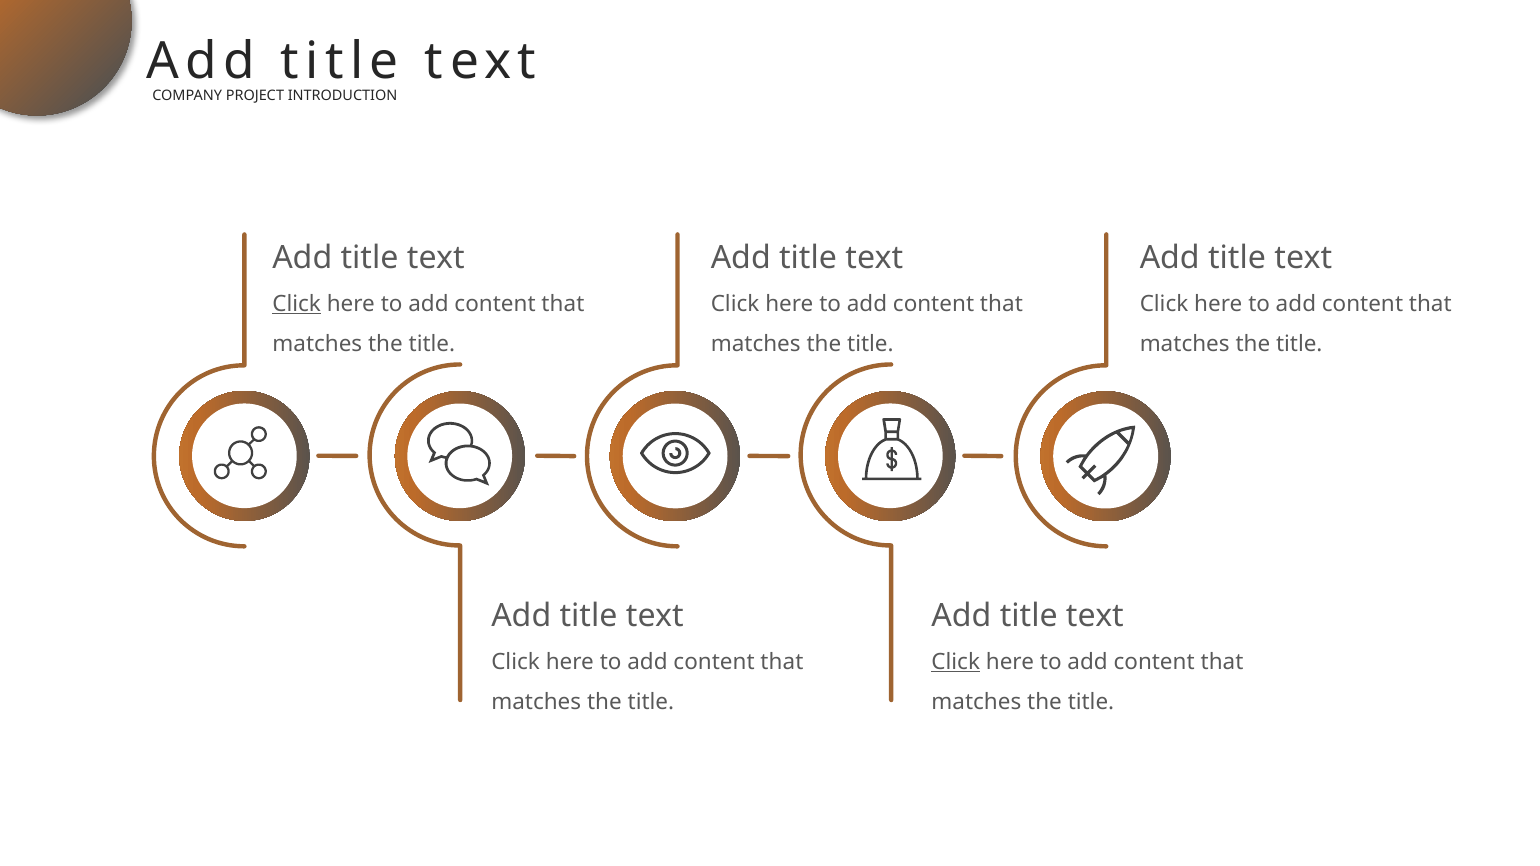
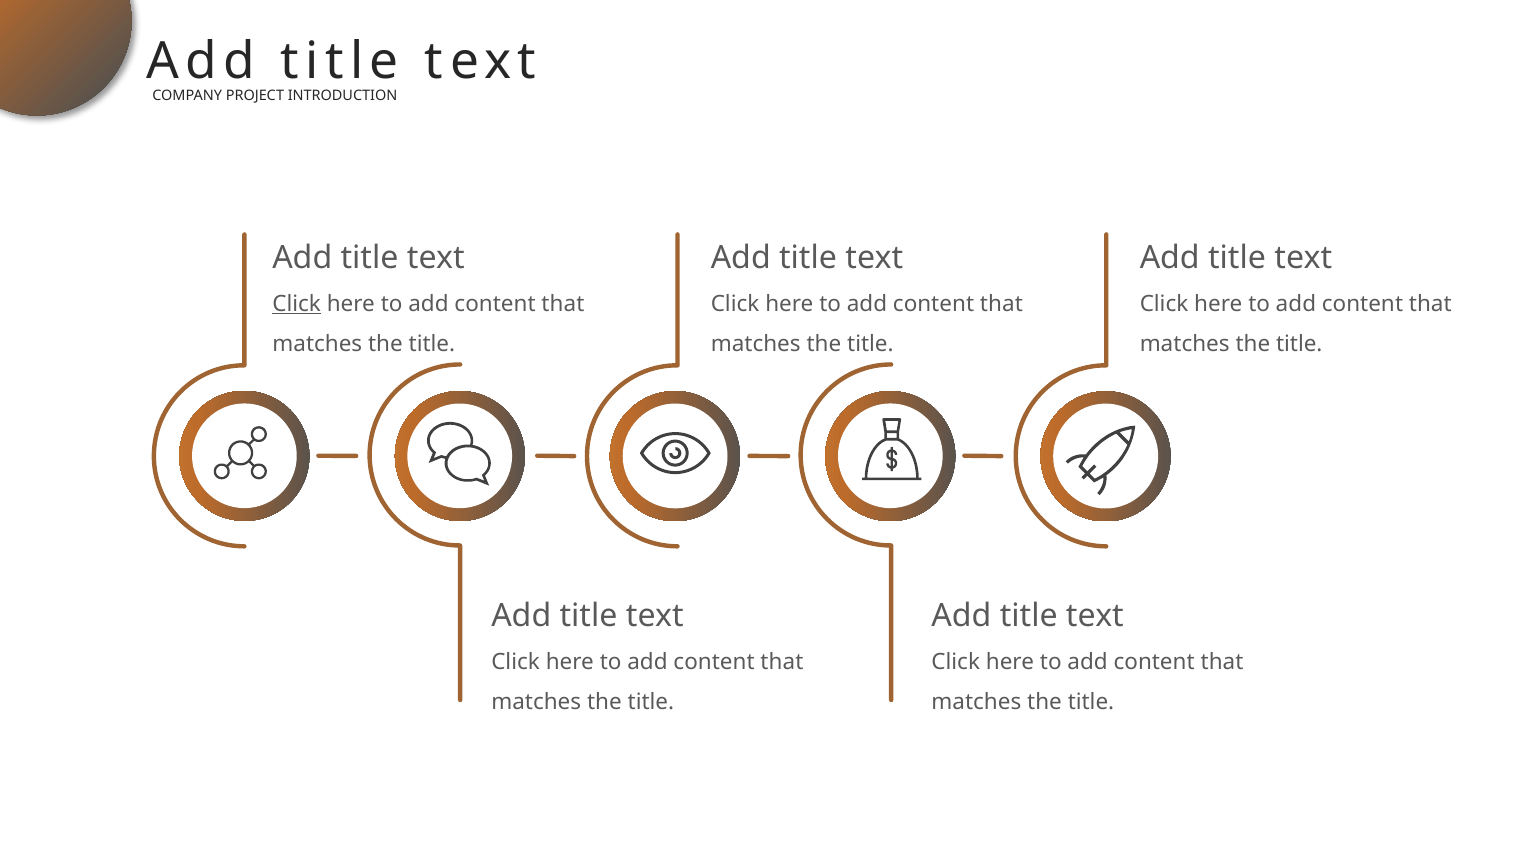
Click underline: present -> none (956, 662)
